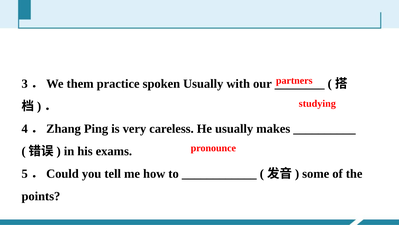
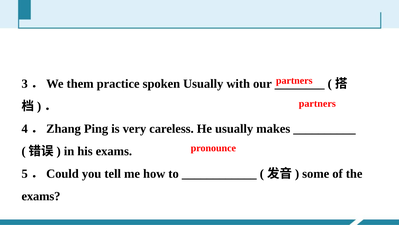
studying: studying -> partners (317, 103)
points: points -> exams (41, 196)
